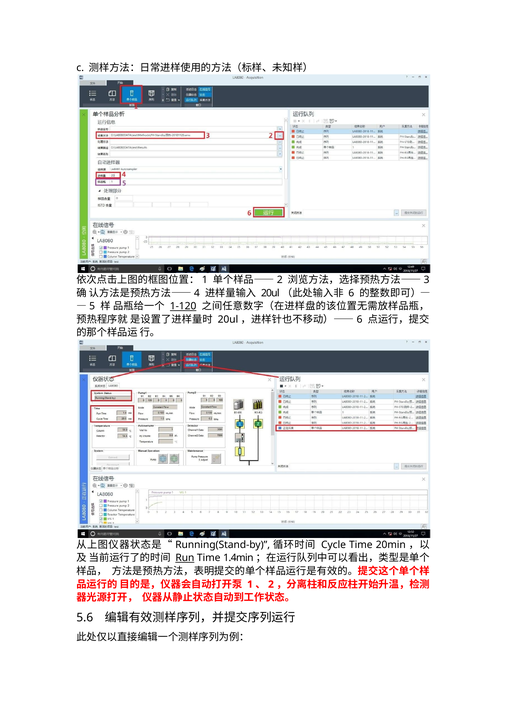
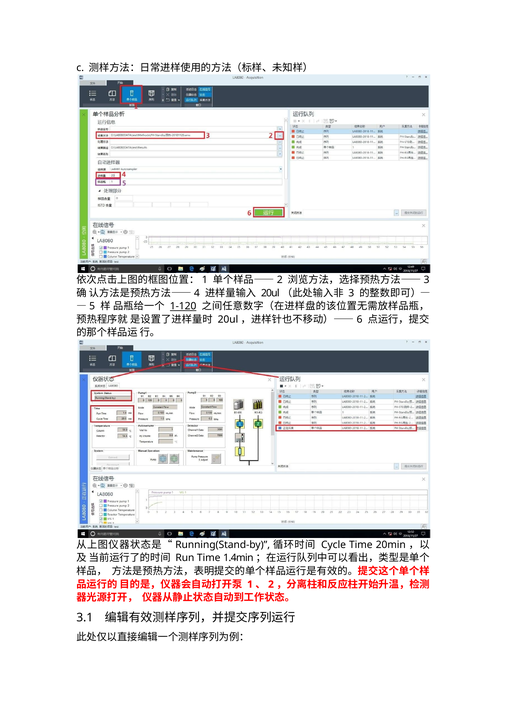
6: 6 -> 3 (351, 293)
Run underline: present -> none (185, 558)
5.6: 5.6 -> 3.1 (85, 617)
